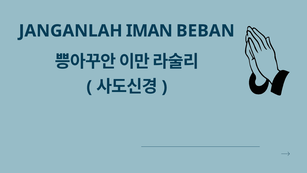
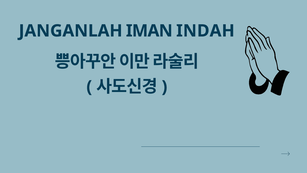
BEBAN: BEBAN -> INDAH (205, 31)
